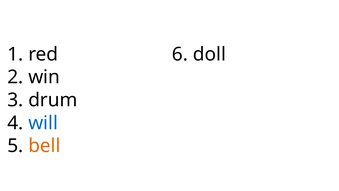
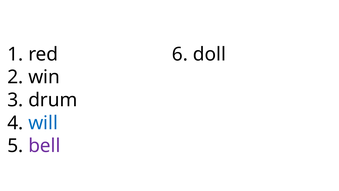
bell colour: orange -> purple (44, 146)
